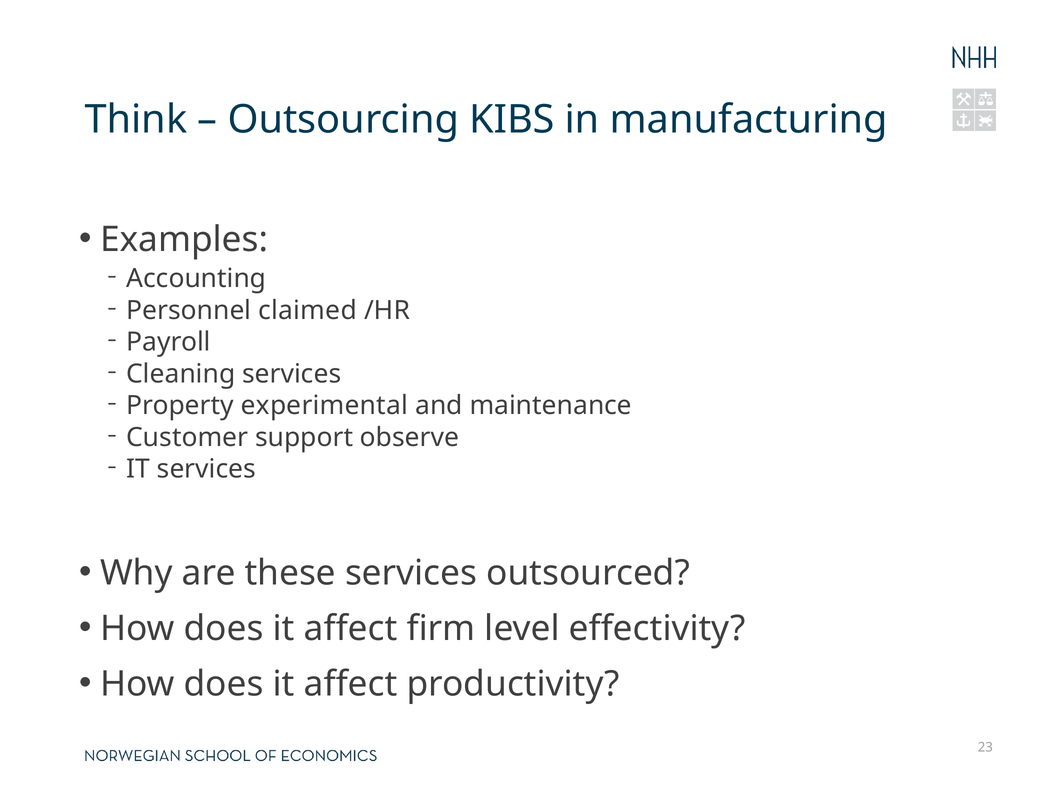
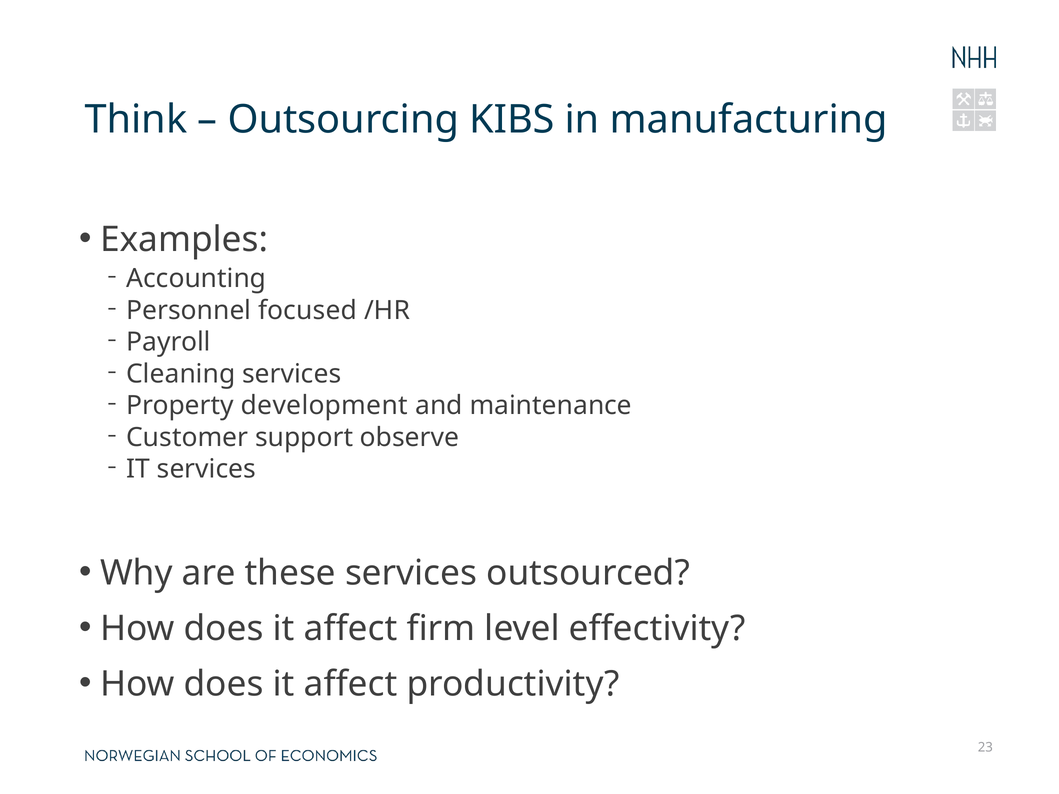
claimed: claimed -> focused (308, 310)
experimental: experimental -> development (324, 406)
